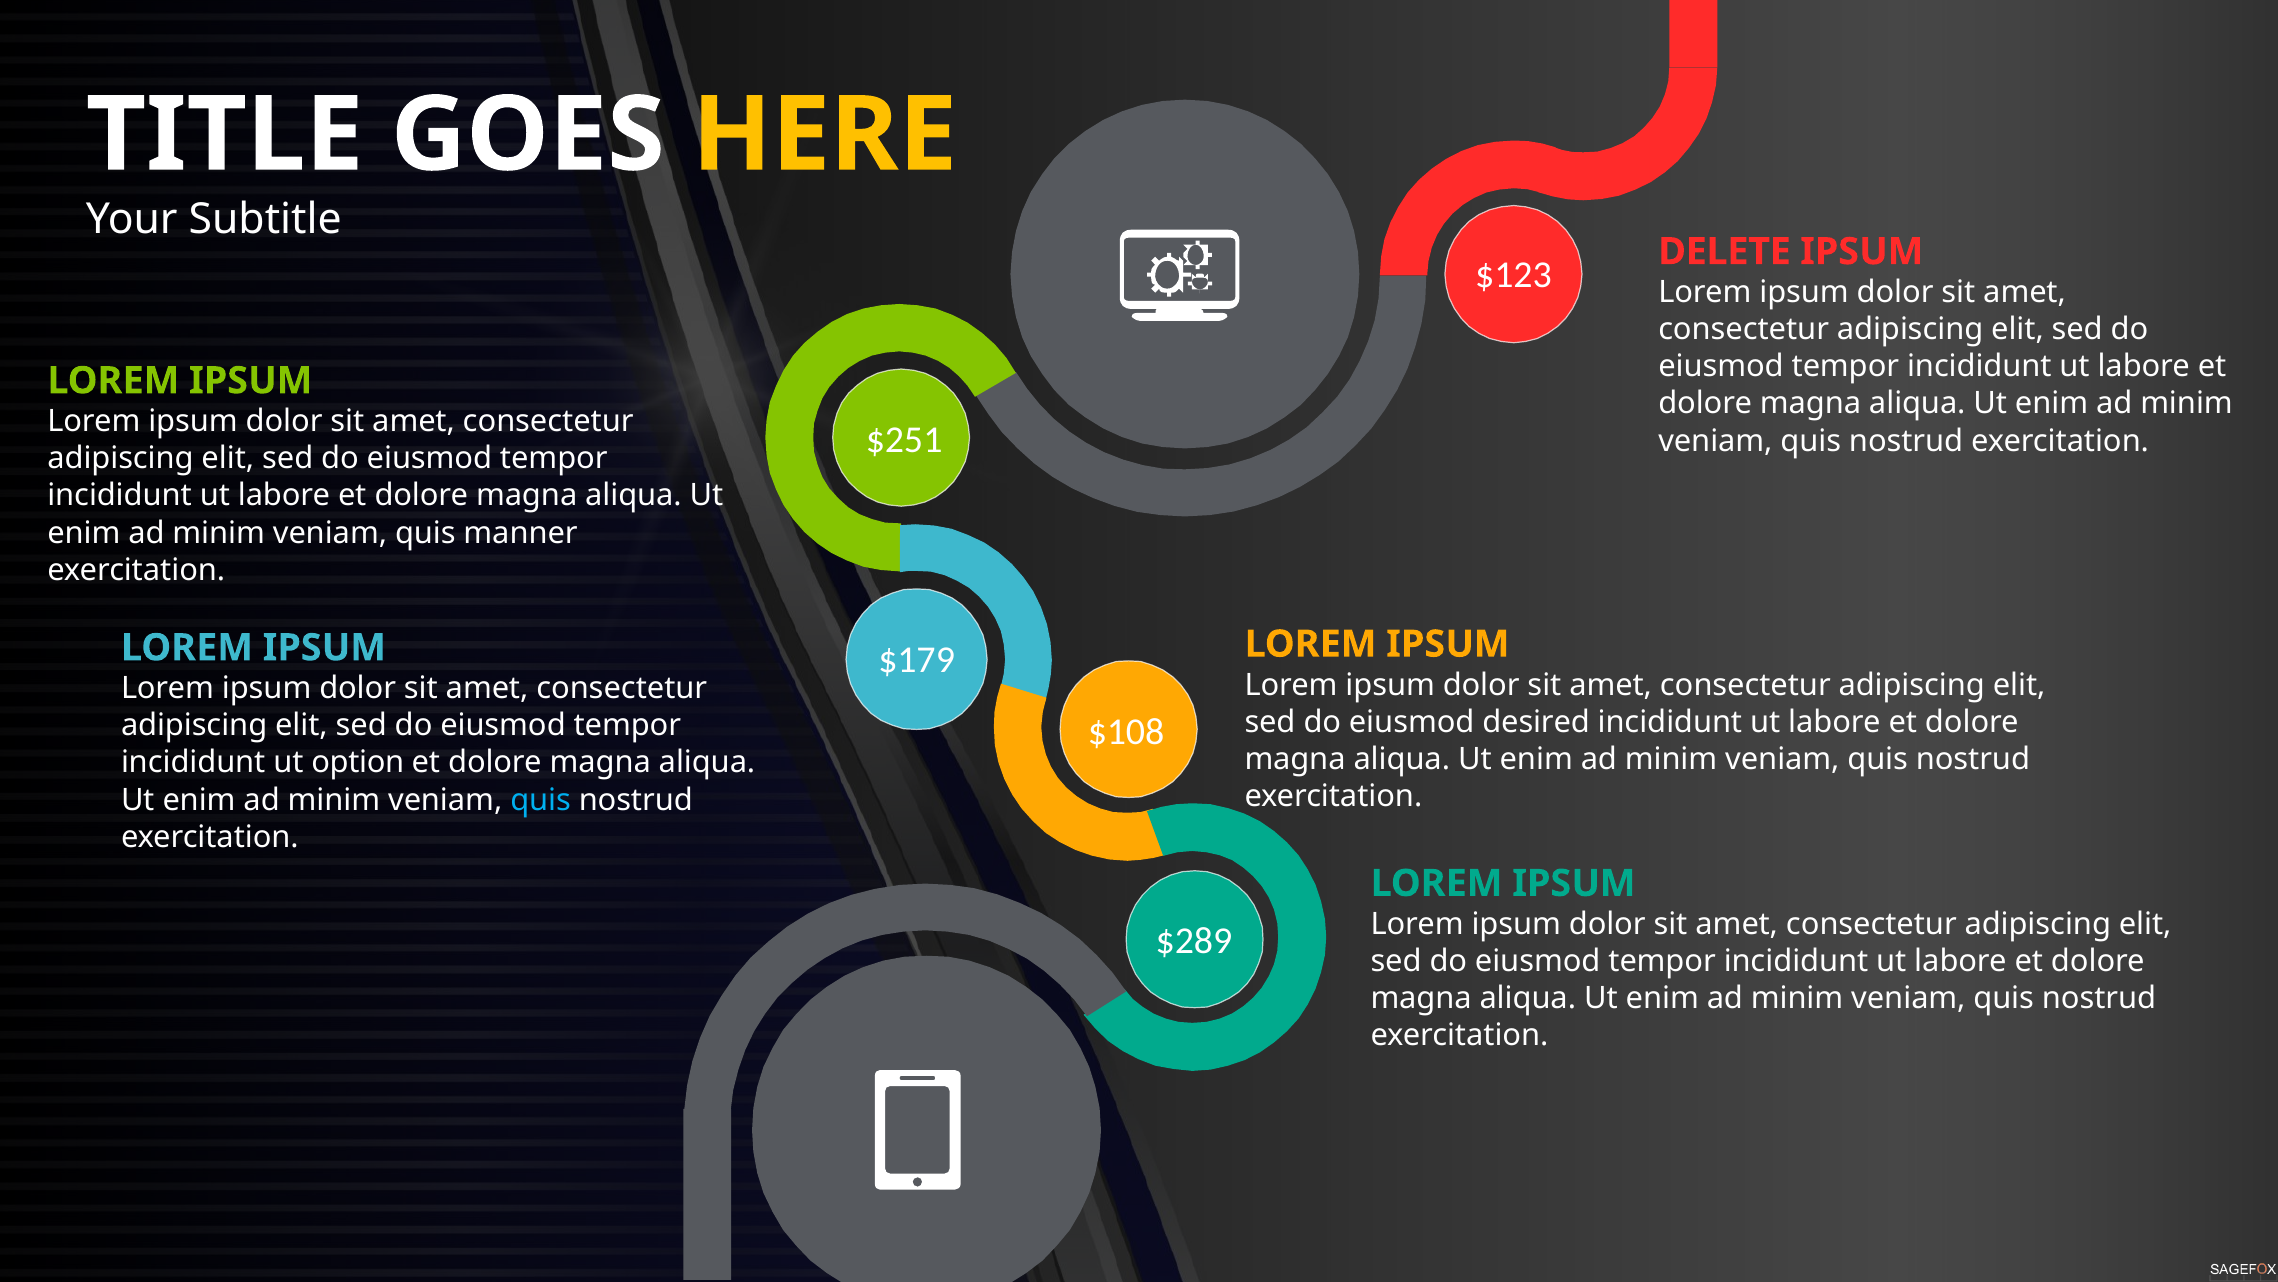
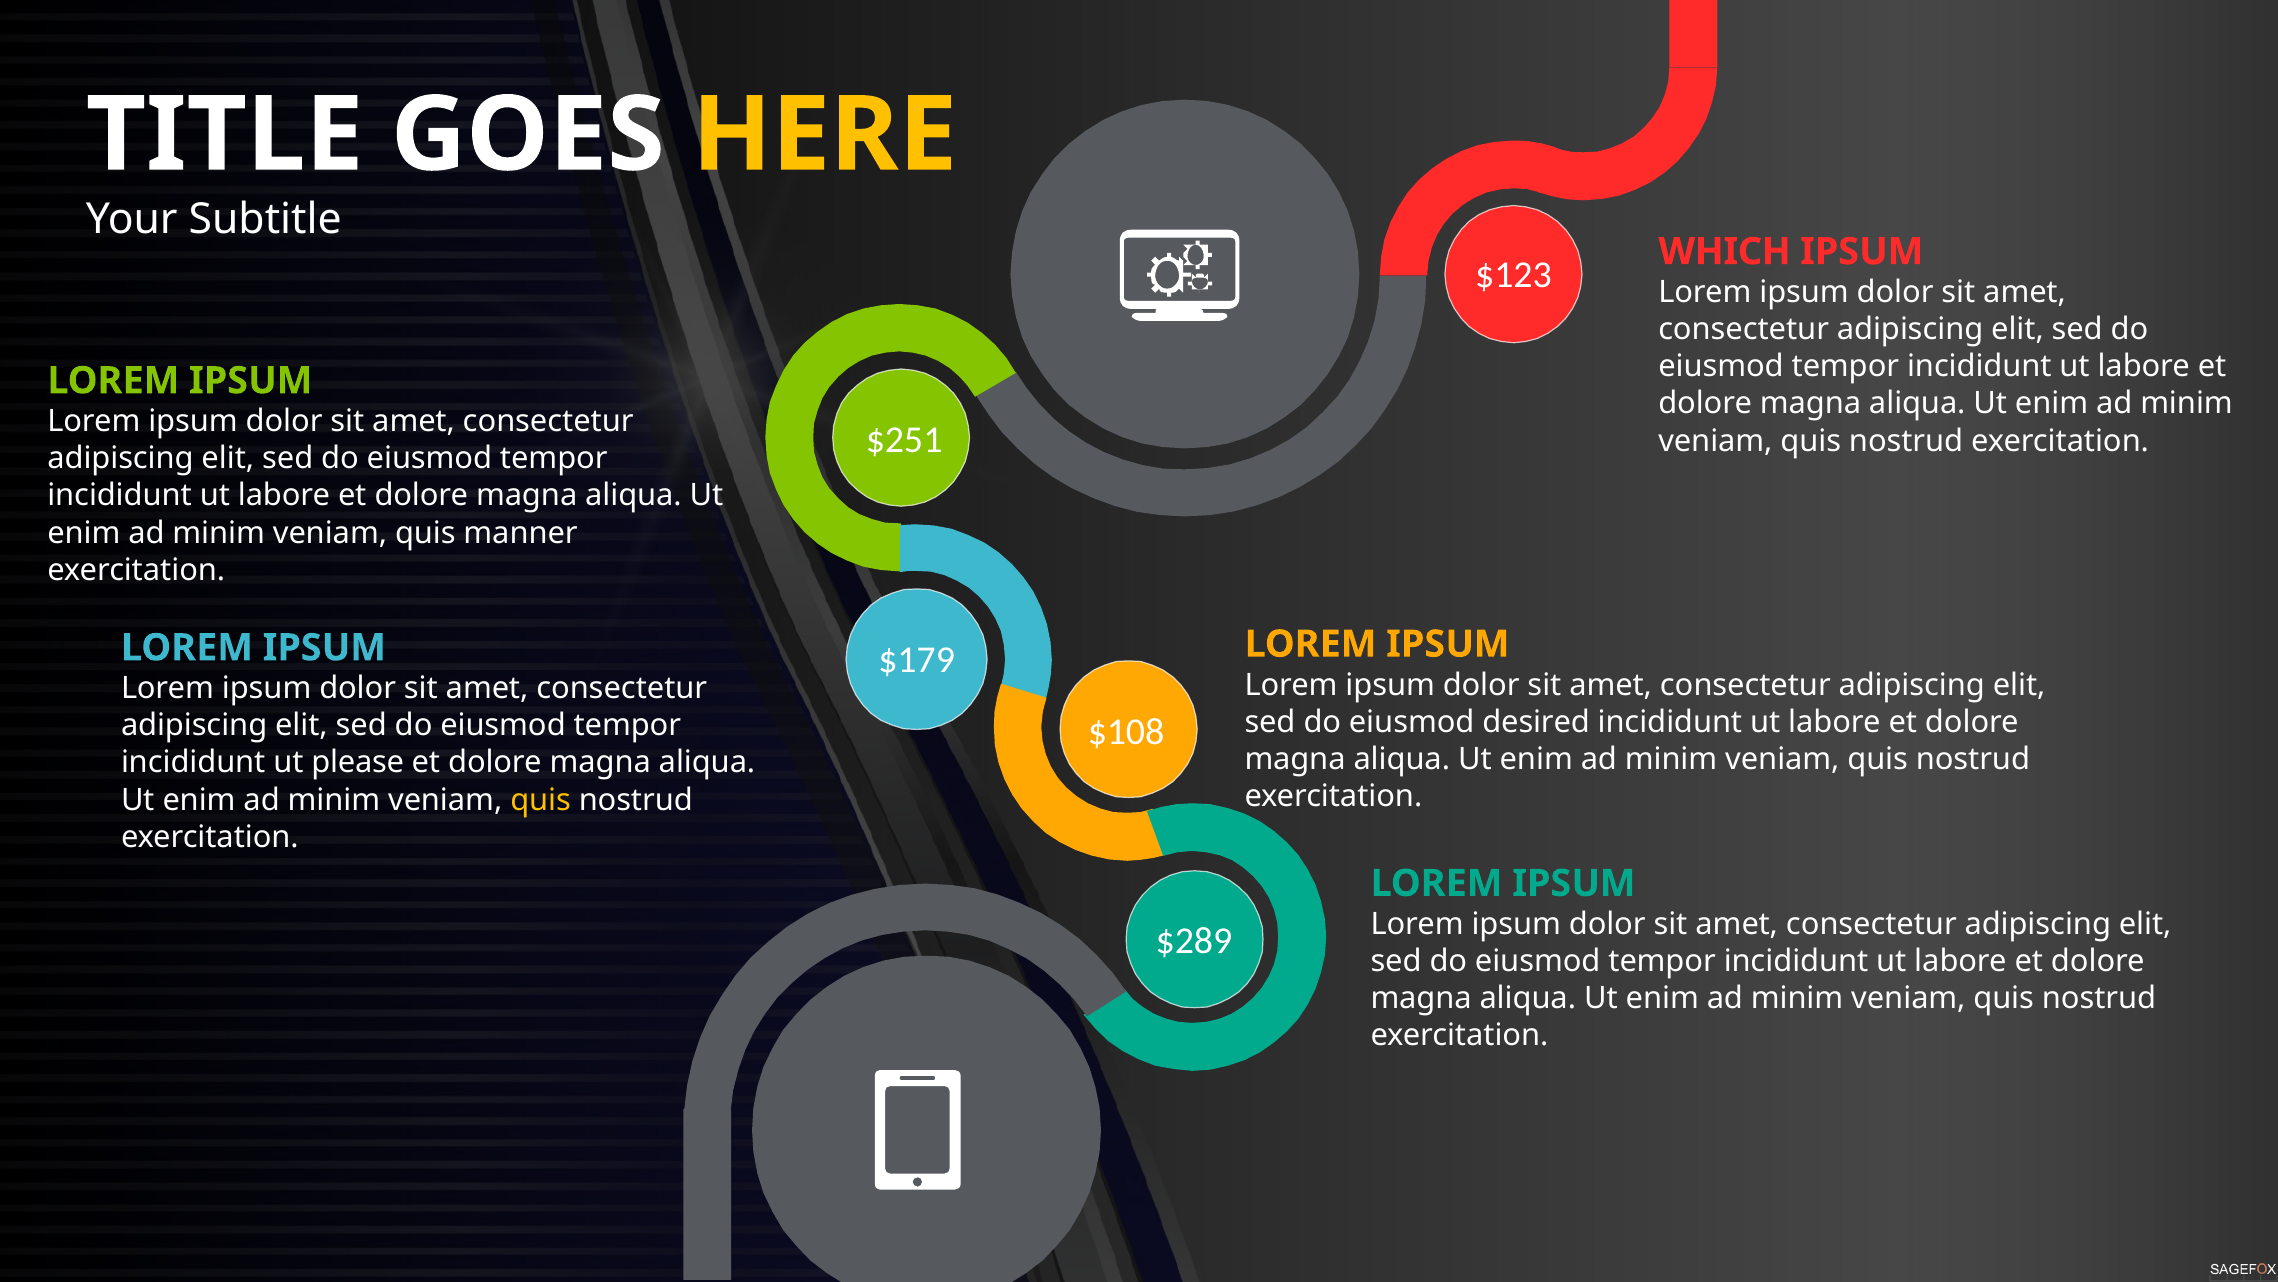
DELETE: DELETE -> WHICH (1725, 252)
option: option -> please (358, 762)
quis colour: light blue -> yellow (541, 799)
